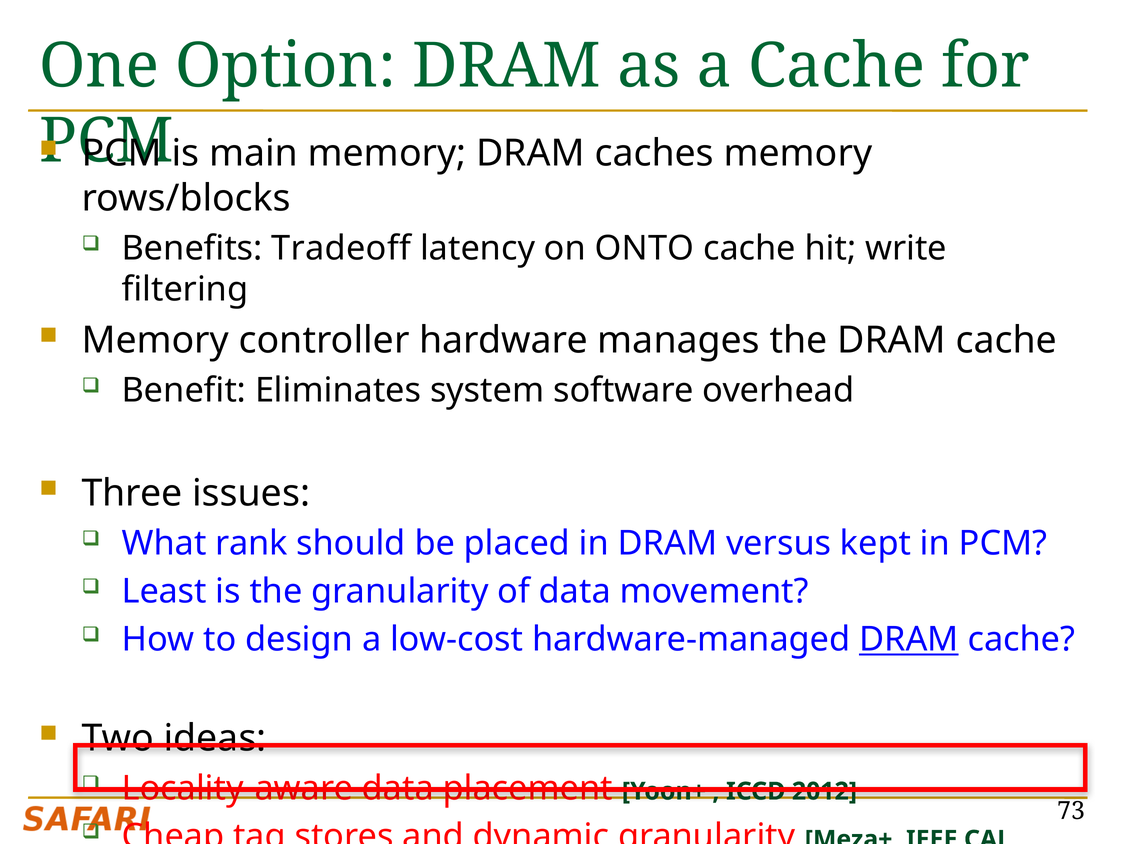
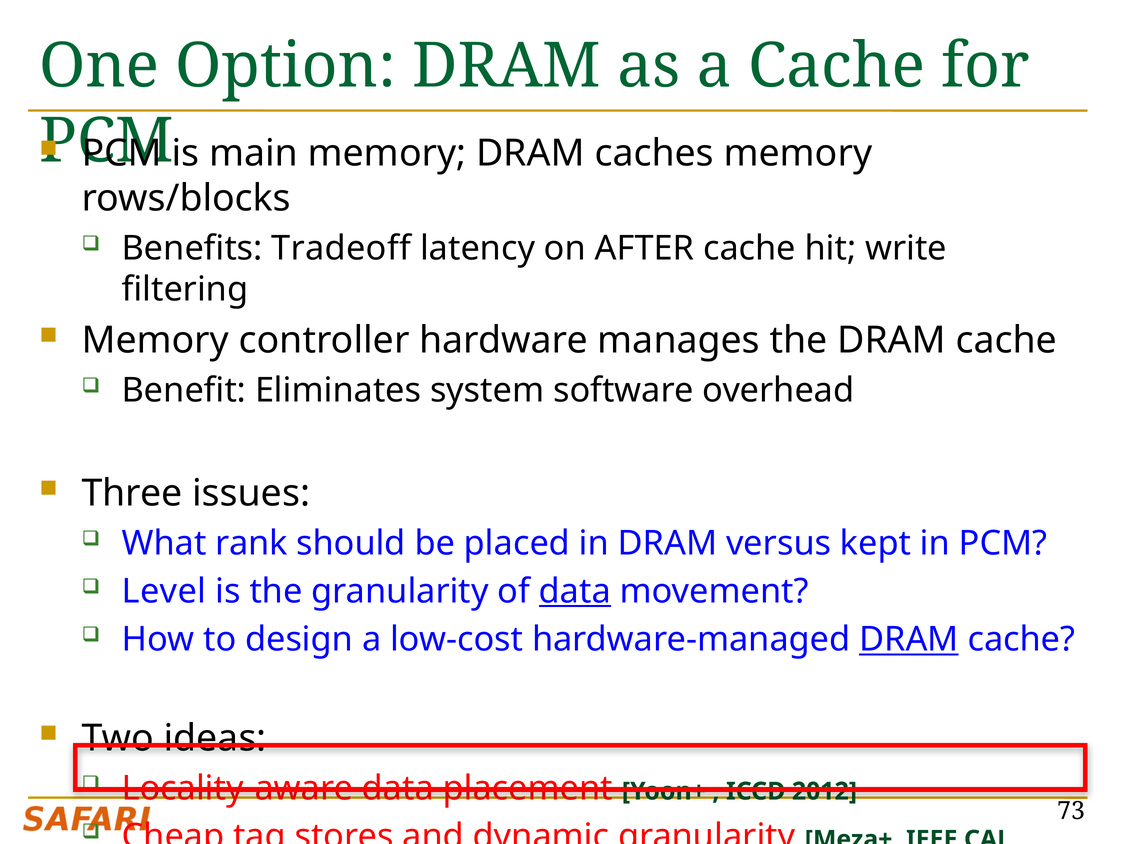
ONTO: ONTO -> AFTER (645, 248)
Least: Least -> Level (164, 591)
data underline: none -> present (575, 591)
